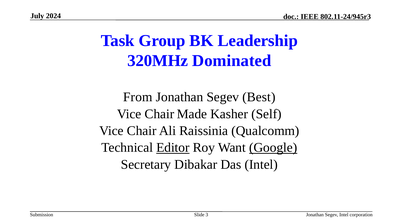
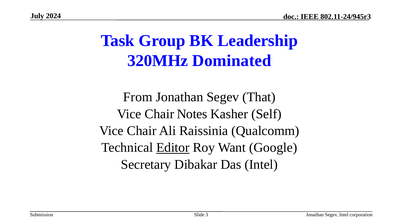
Best: Best -> That (259, 97)
Made: Made -> Notes (192, 114)
Google underline: present -> none (273, 148)
